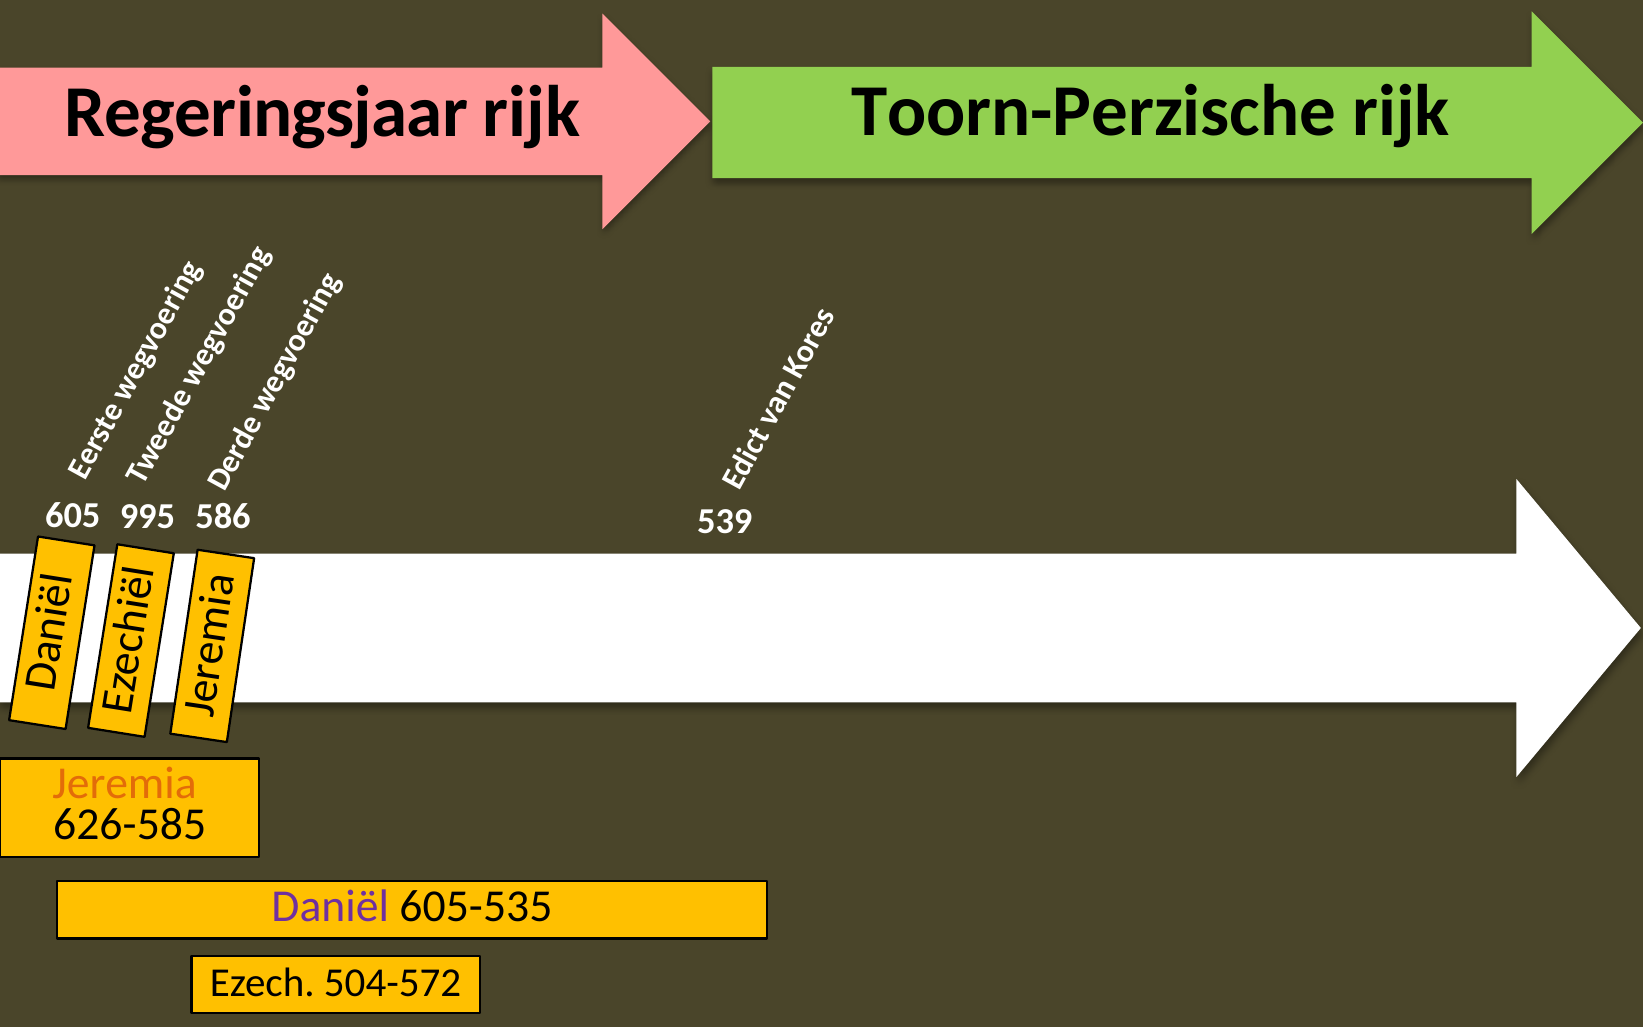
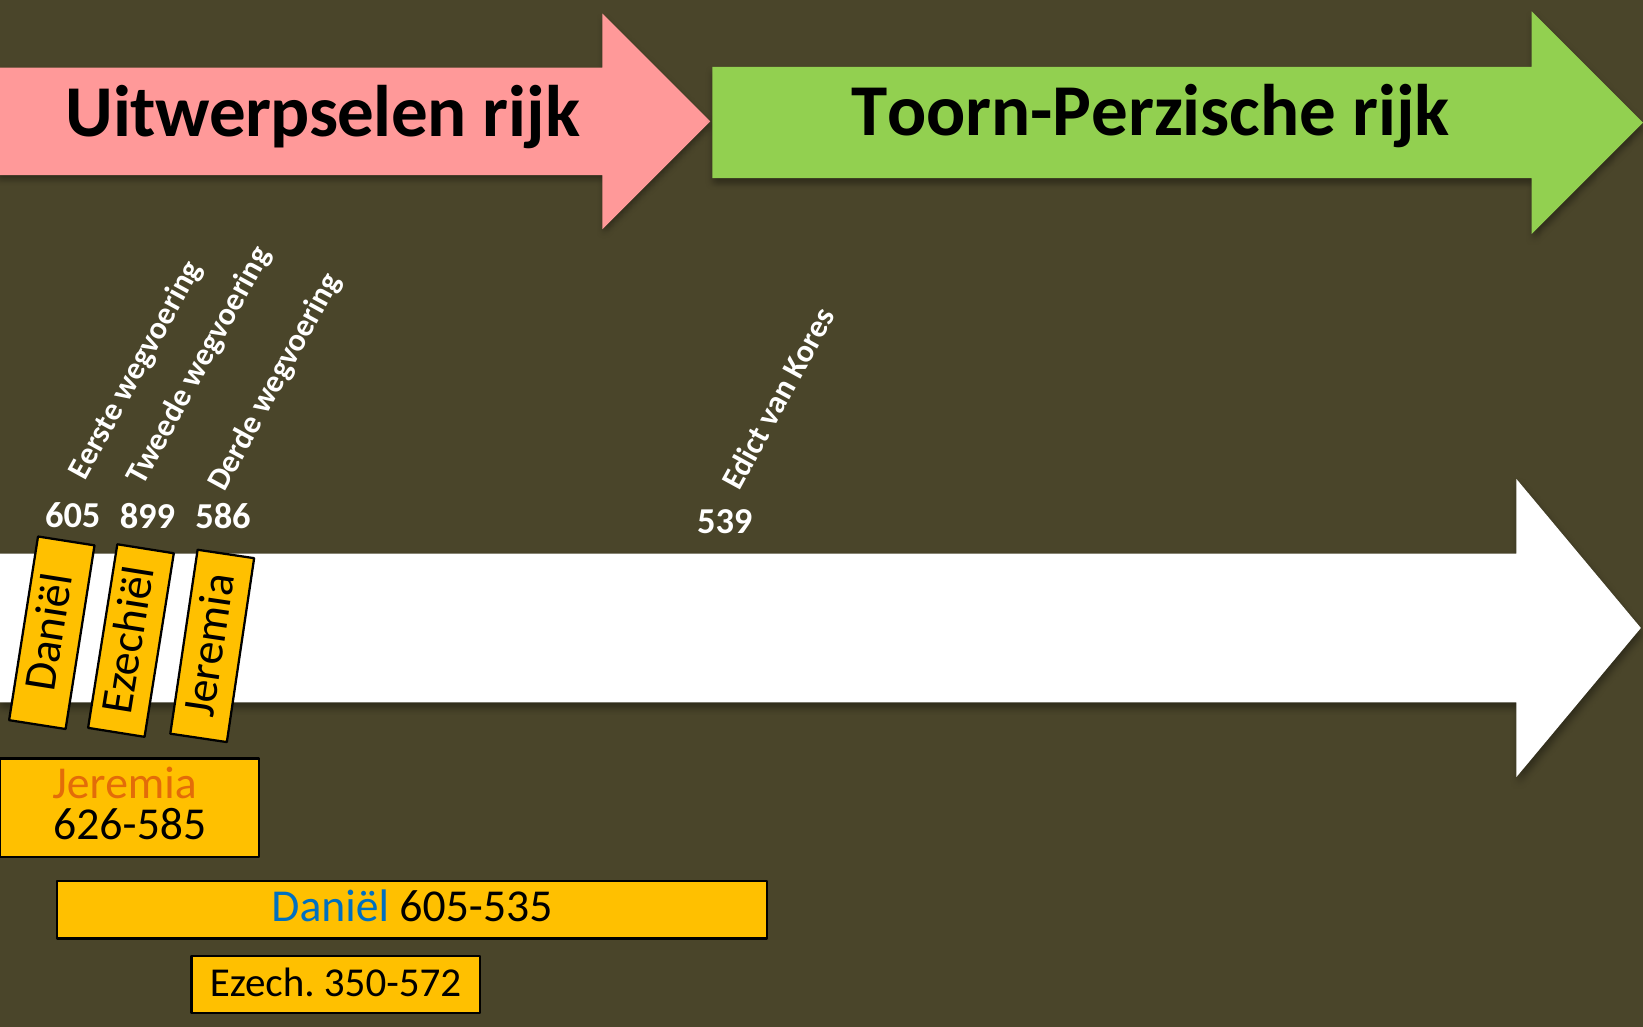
Regeringsjaar: Regeringsjaar -> Uitwerpselen (266, 113)
995: 995 -> 899 (147, 517)
Daniël colour: purple -> blue (330, 906)
504-572: 504-572 -> 350-572 (393, 983)
